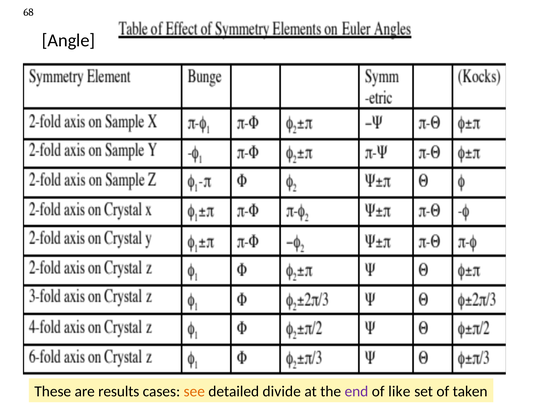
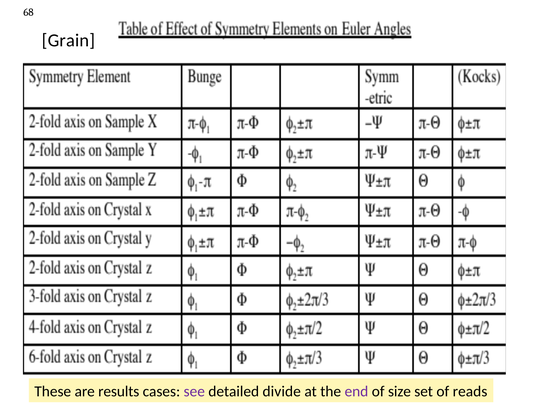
Angle: Angle -> Grain (68, 40)
see colour: orange -> purple (194, 391)
like: like -> size (399, 391)
taken: taken -> reads (470, 391)
